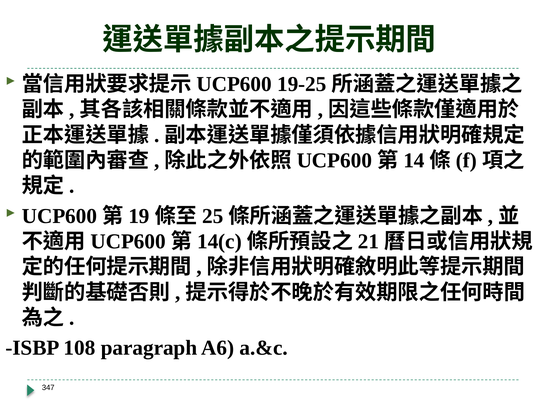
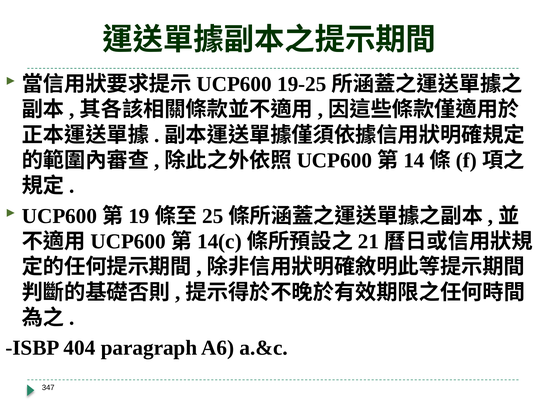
108: 108 -> 404 (80, 347)
